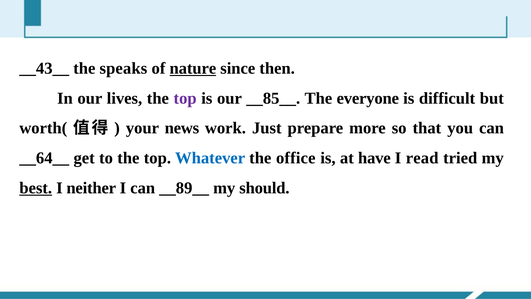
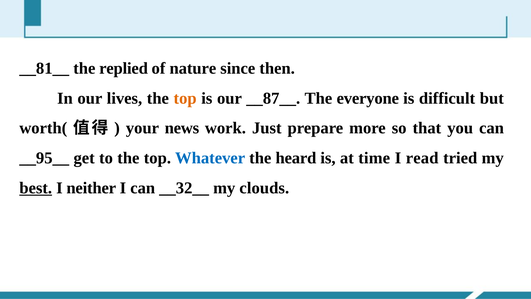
__43__: __43__ -> __81__ (44, 68)
speaks: speaks -> replied (124, 68)
nature underline: present -> none (193, 68)
top colour: purple -> orange (185, 98)
__85__: __85__ -> __87__ (273, 98)
__64__: __64__ -> __95__ (44, 158)
office: office -> heard (296, 158)
have: have -> time (374, 158)
__89__: __89__ -> __32__ (184, 188)
should: should -> clouds (264, 188)
